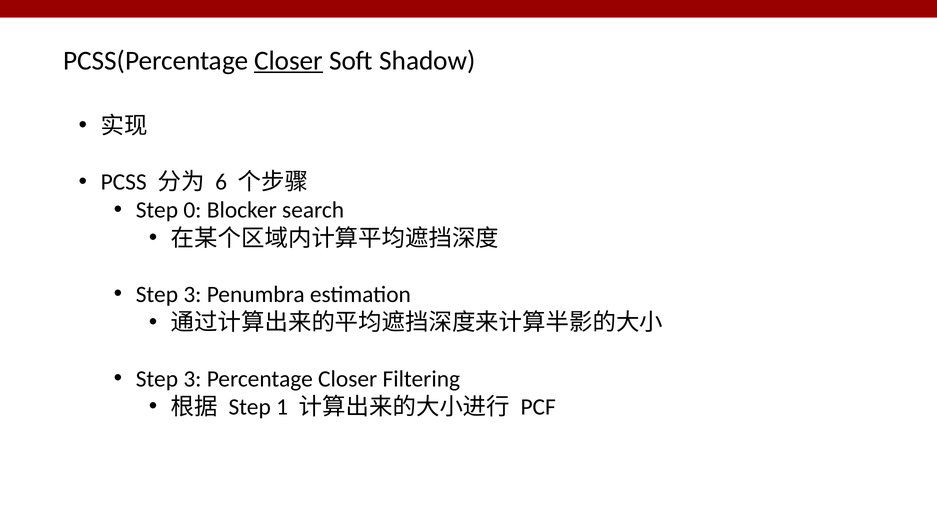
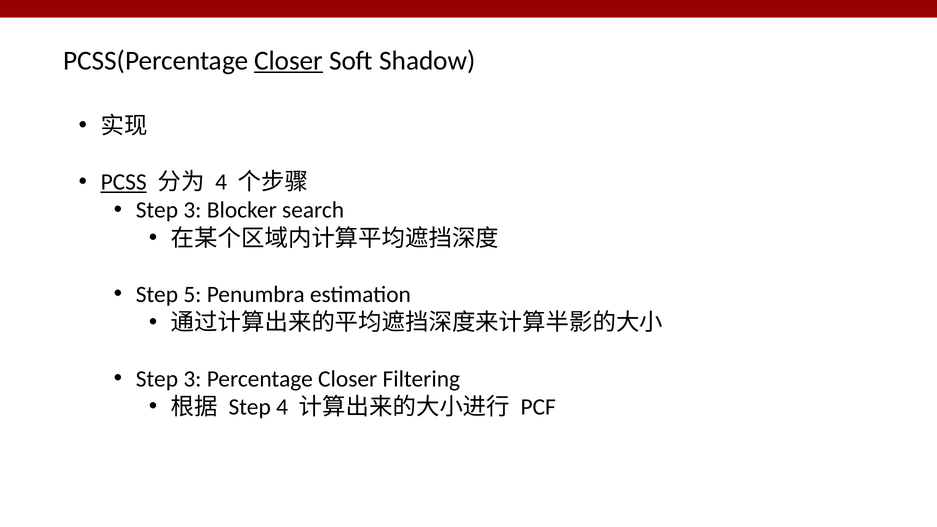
PCSS underline: none -> present (124, 182)
6: 6 -> 4 (221, 182)
0: 0 -> 3 (192, 210)
3: 3 -> 5 (192, 295)
Step 1: 1 -> 4 (282, 407)
